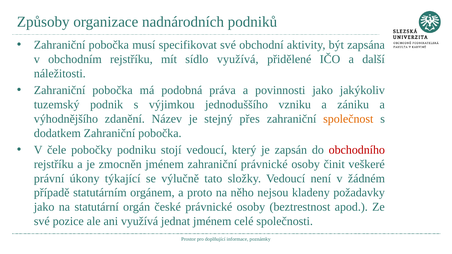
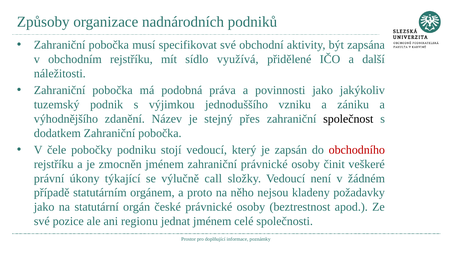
společnost colour: orange -> black (348, 119)
tato: tato -> call (213, 179)
ani využívá: využívá -> regionu (140, 222)
